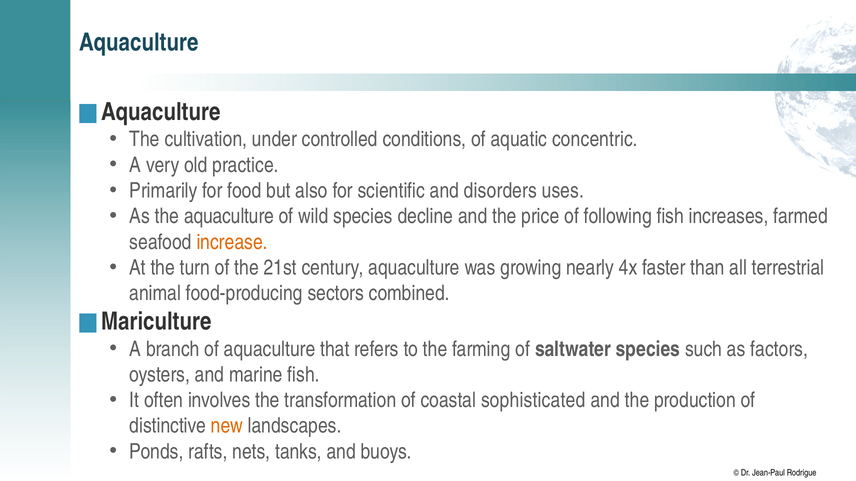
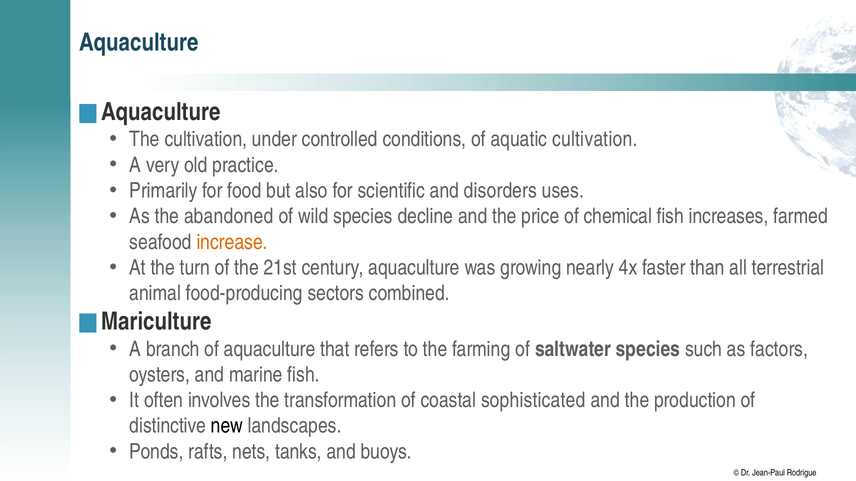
aquatic concentric: concentric -> cultivation (595, 140)
the aquaculture: aquaculture -> abandoned (229, 217)
following: following -> chemical (618, 217)
new colour: orange -> black (227, 426)
